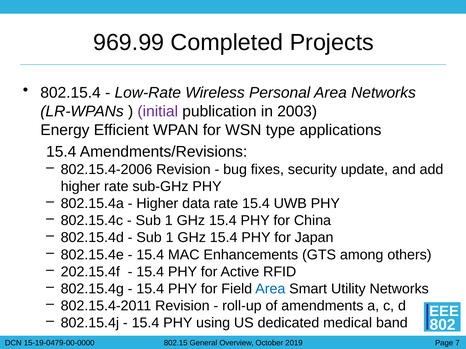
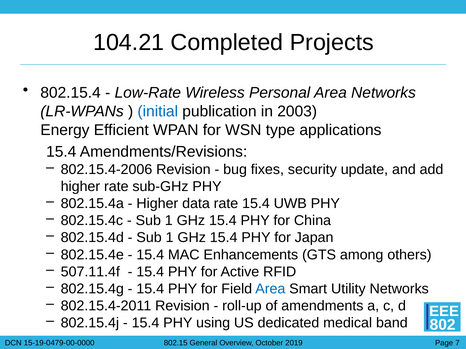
969.99: 969.99 -> 104.21 (129, 42)
initial colour: purple -> blue (158, 111)
202.15.4f: 202.15.4f -> 507.11.4f (90, 272)
